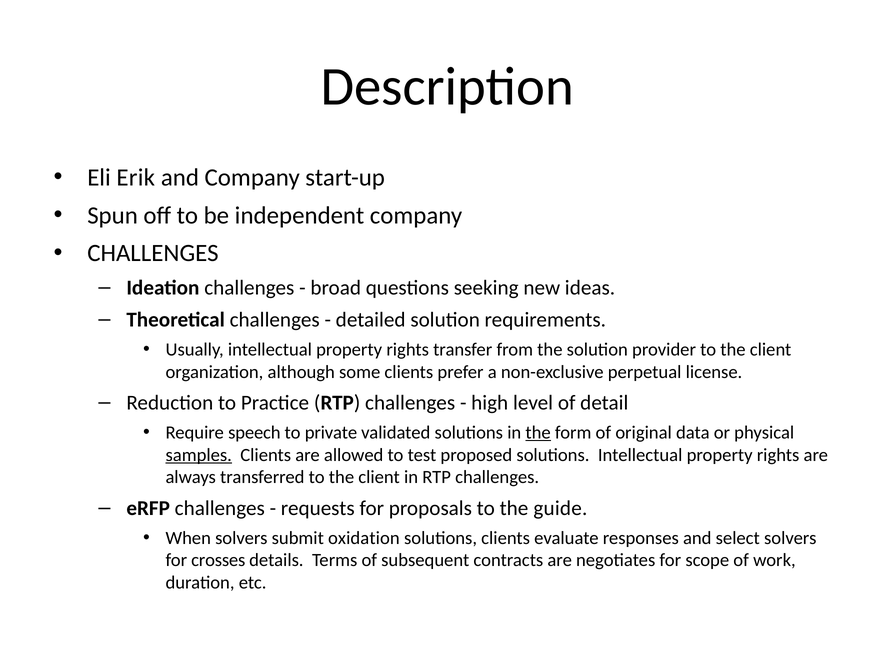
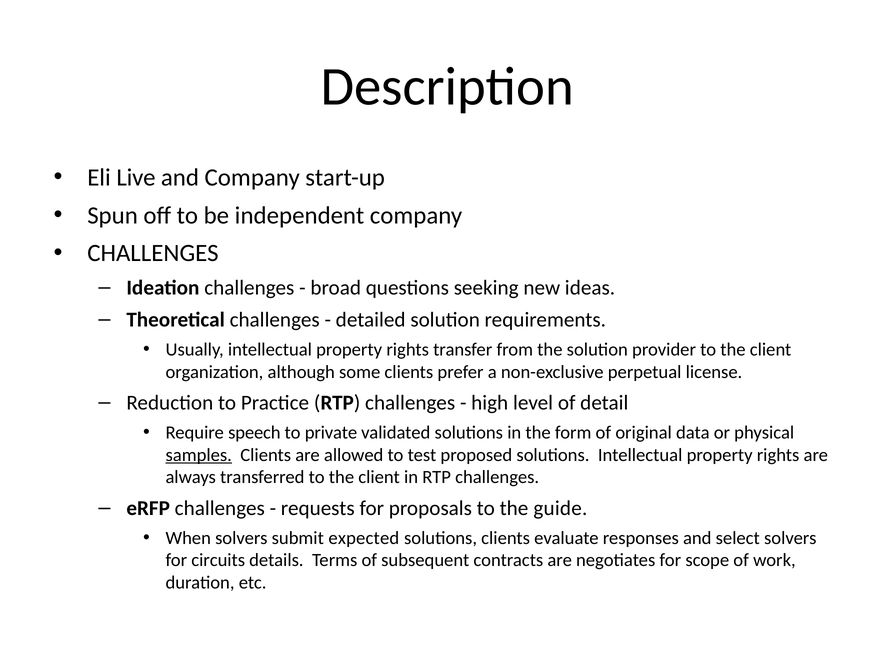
Erik: Erik -> Live (136, 178)
the underline: present -> none (538, 433)
oxidation: oxidation -> expected (364, 538)
crosses: crosses -> circuits (218, 561)
